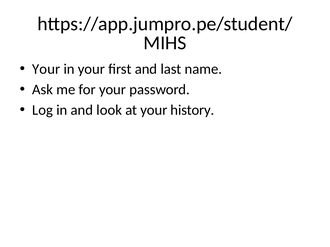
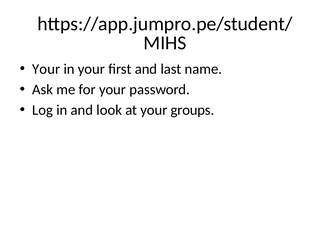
history: history -> groups (192, 110)
